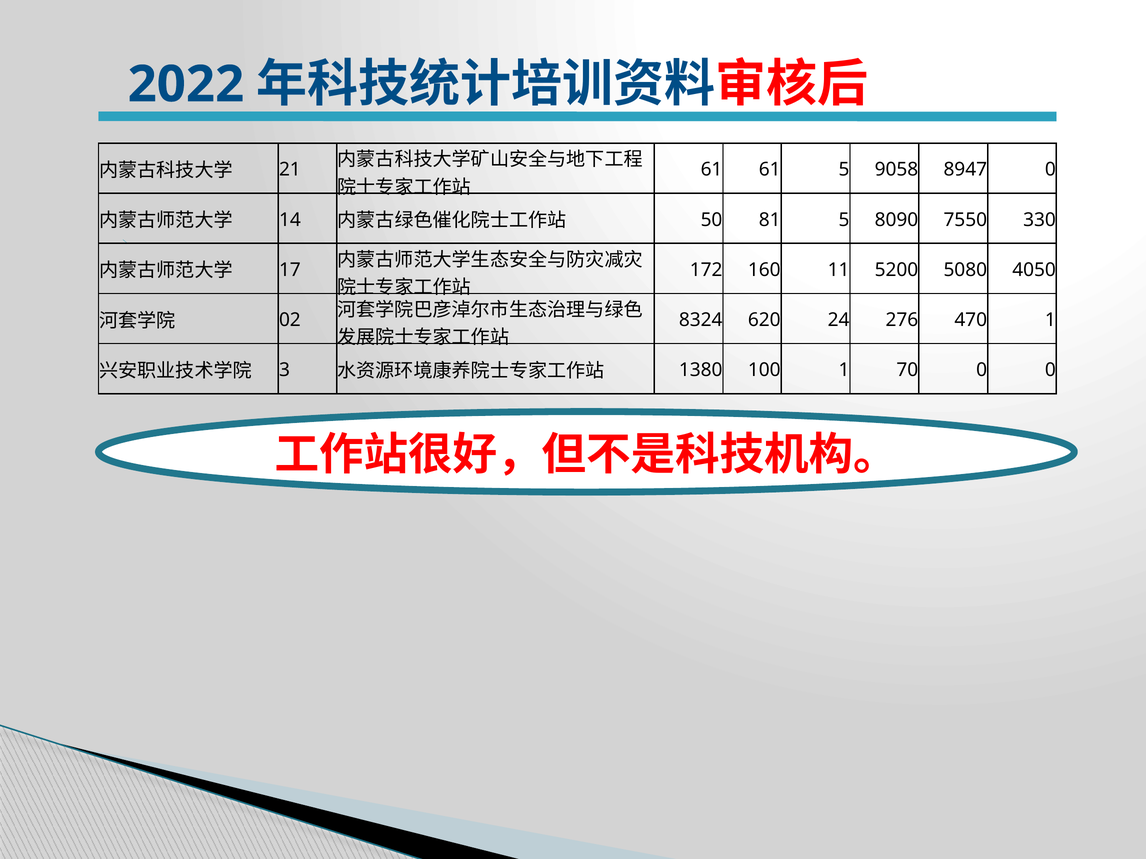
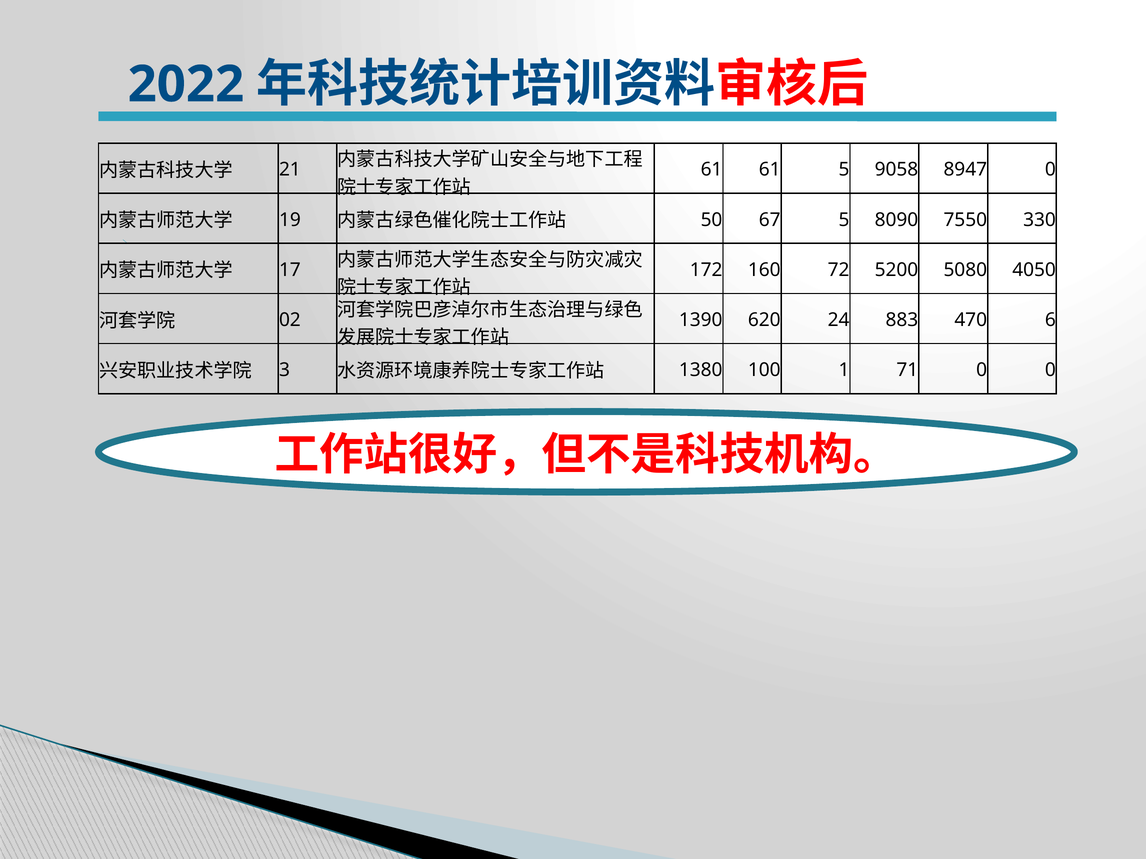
14: 14 -> 19 (290, 220)
81: 81 -> 67 (770, 220)
11: 11 -> 72 (839, 270)
8324: 8324 -> 1390 (701, 320)
276: 276 -> 883 (902, 320)
470 1: 1 -> 6 (1050, 320)
70: 70 -> 71 (907, 370)
